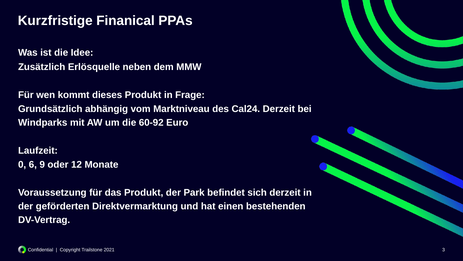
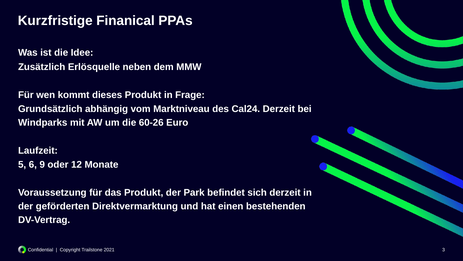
60-92: 60-92 -> 60-26 (151, 122)
0: 0 -> 5 (22, 164)
